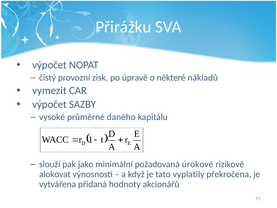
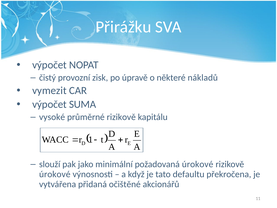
SAZBY: SAZBY -> SUMA (83, 104)
průměrné daného: daného -> rizikově (121, 117)
alokovat: alokovat -> úrokové (55, 174)
vyplatily: vyplatily -> defaultu (189, 174)
hodnoty: hodnoty -> očištěné (125, 184)
